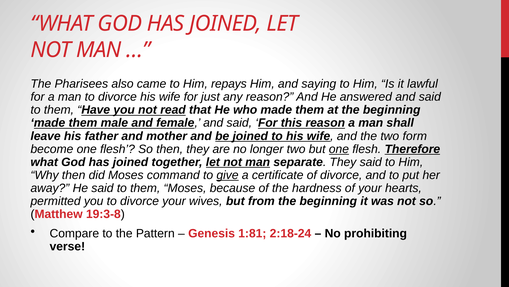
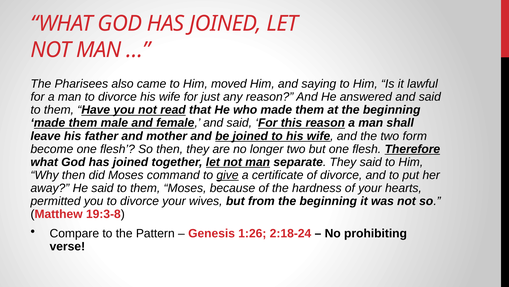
repays: repays -> moved (229, 84)
one underline: present -> none (339, 149)
1:81: 1:81 -> 1:26 (252, 233)
